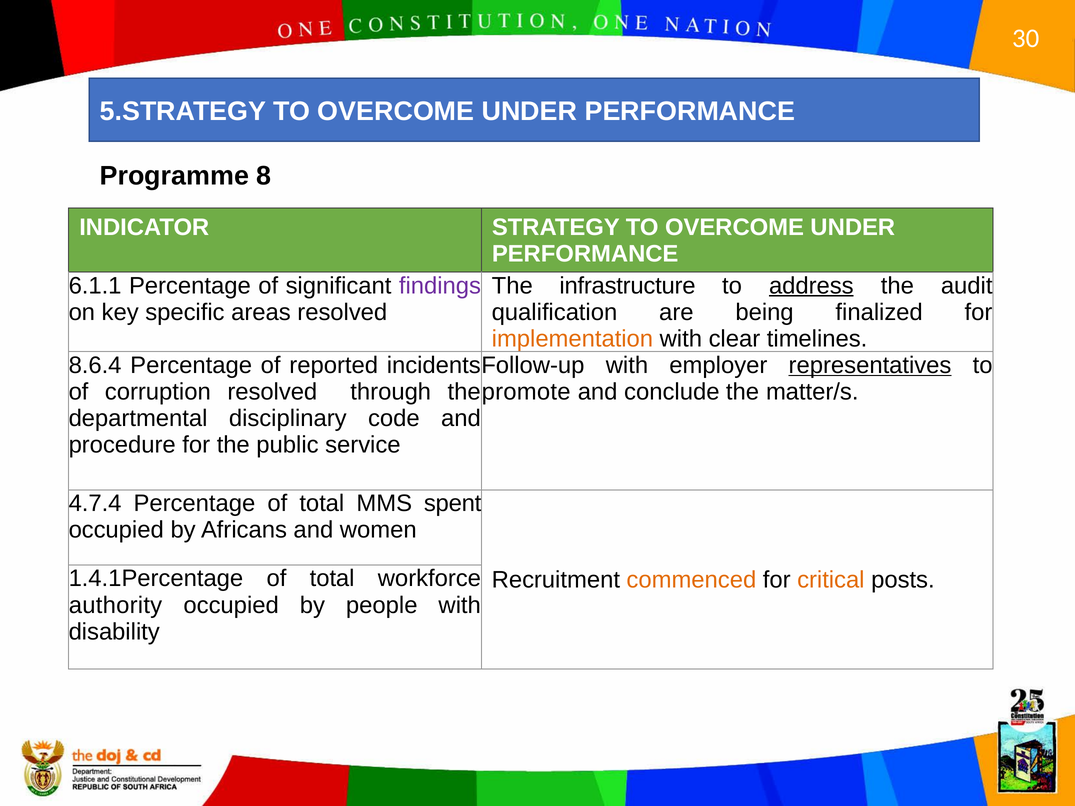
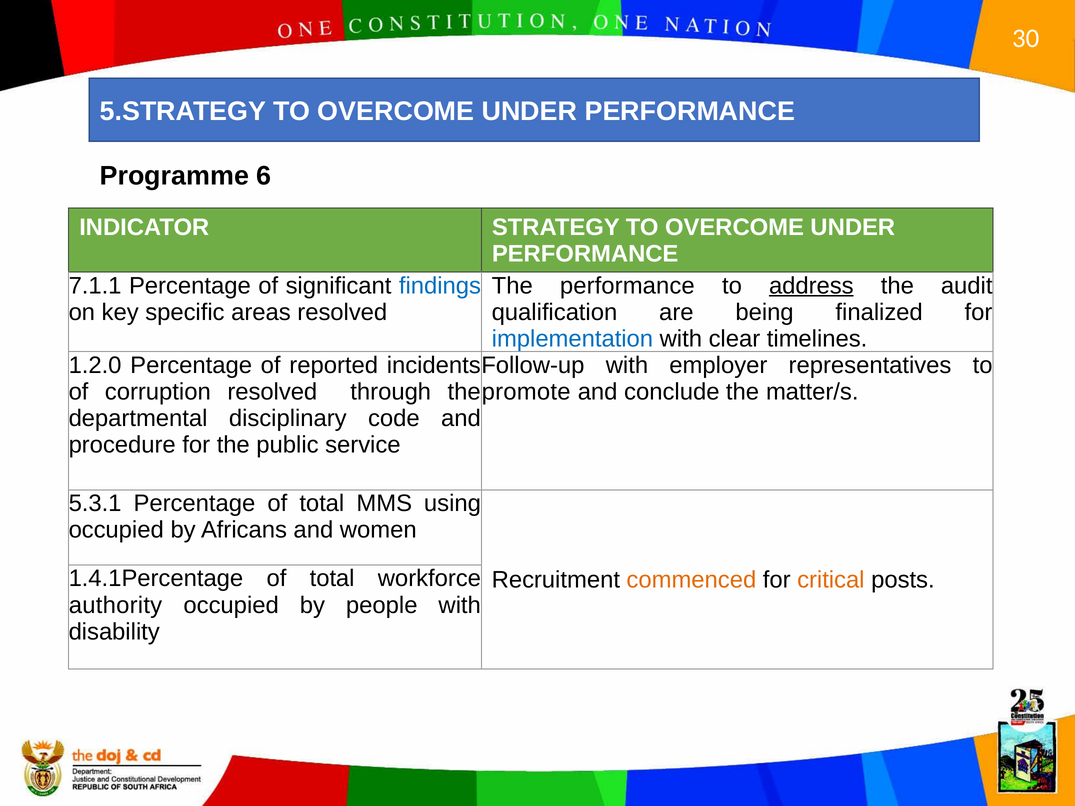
8: 8 -> 6 (264, 176)
6.1.1: 6.1.1 -> 7.1.1 (95, 286)
findings colour: purple -> blue (440, 286)
The infrastructure: infrastructure -> performance (627, 286)
implementation colour: orange -> blue (572, 339)
8.6.4: 8.6.4 -> 1.2.0 (95, 365)
representatives underline: present -> none (870, 365)
4.7.4: 4.7.4 -> 5.3.1 (95, 504)
spent: spent -> using (452, 504)
